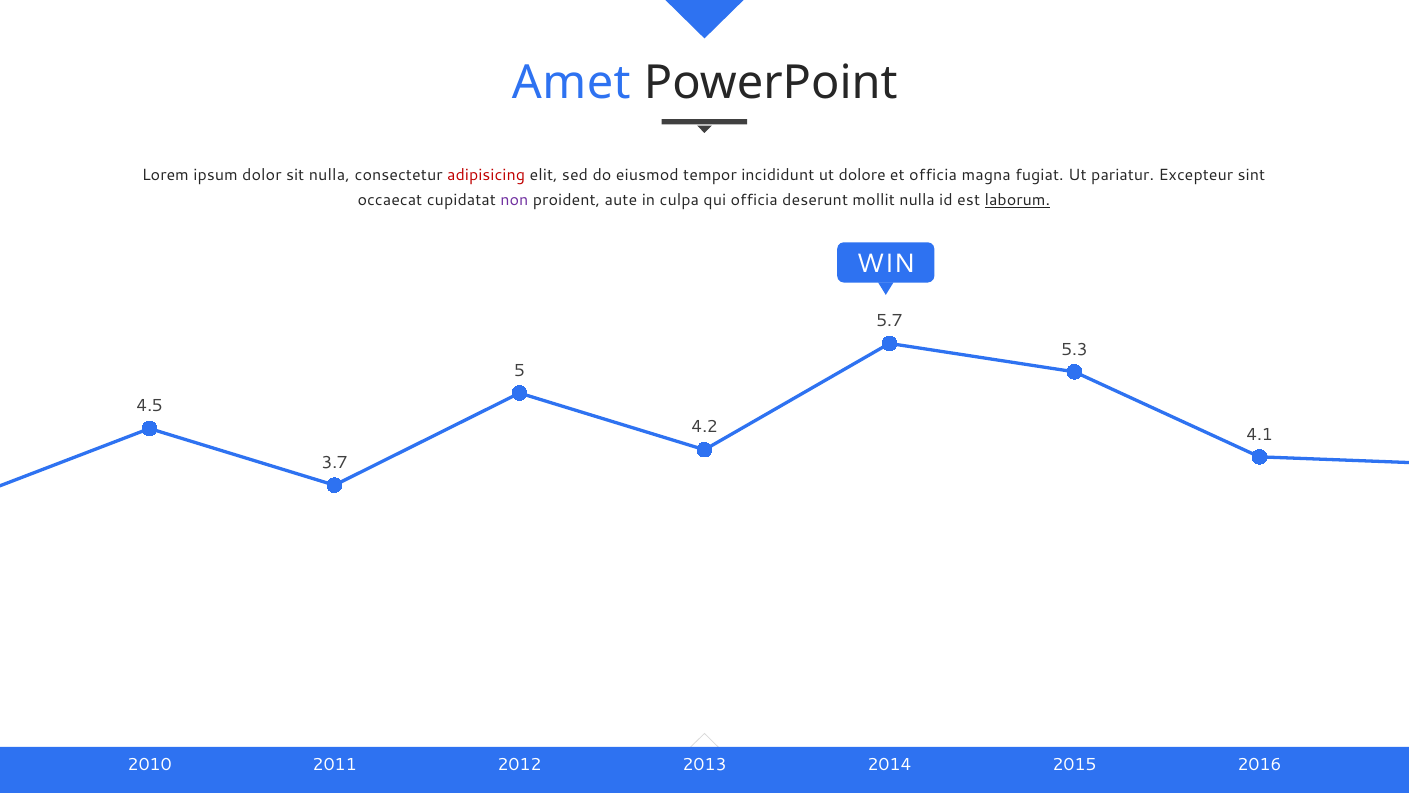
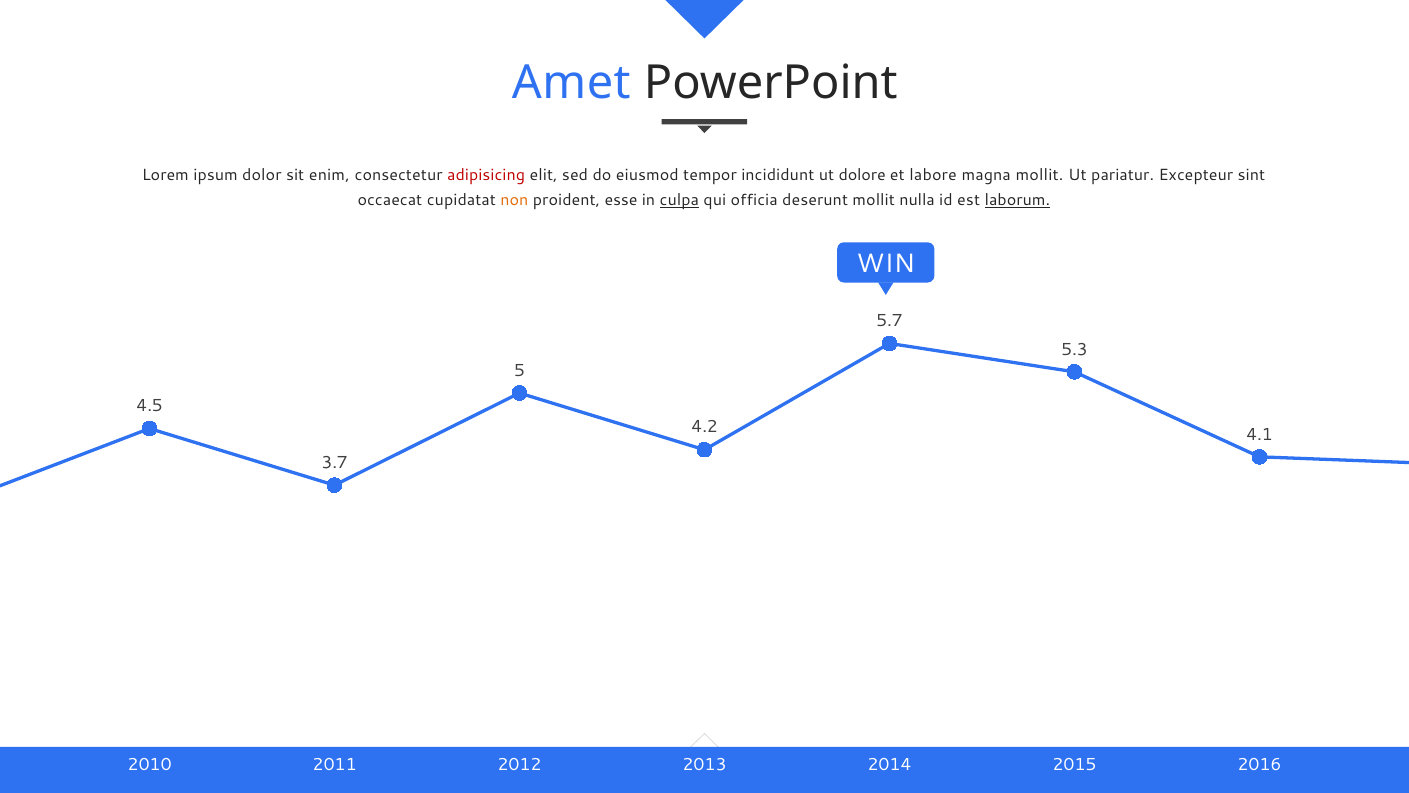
sit nulla: nulla -> enim (329, 175)
et officia: officia -> labore (933, 175)
magna fugiat: fugiat -> mollit (1039, 175)
non colour: purple -> orange (514, 200)
aute: aute -> esse (621, 200)
culpa underline: none -> present (679, 200)
